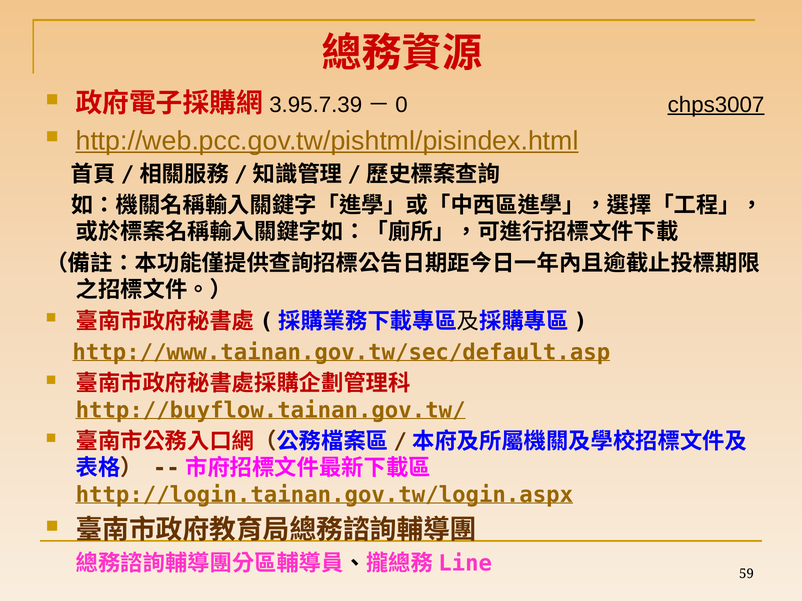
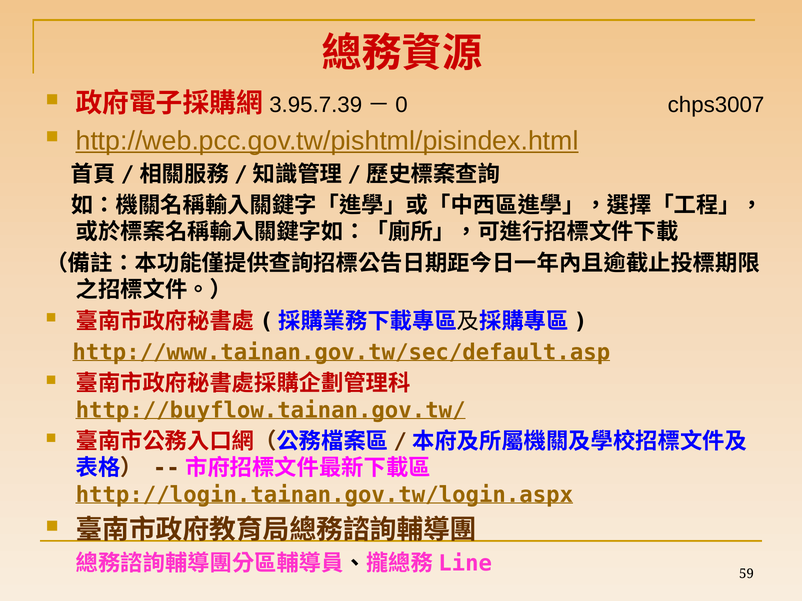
chps3007 underline: present -> none (716, 105)
